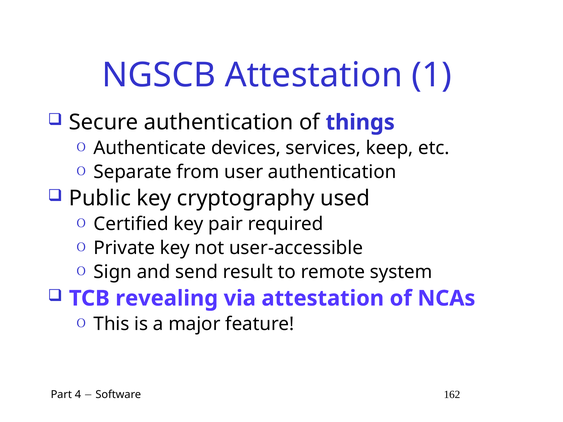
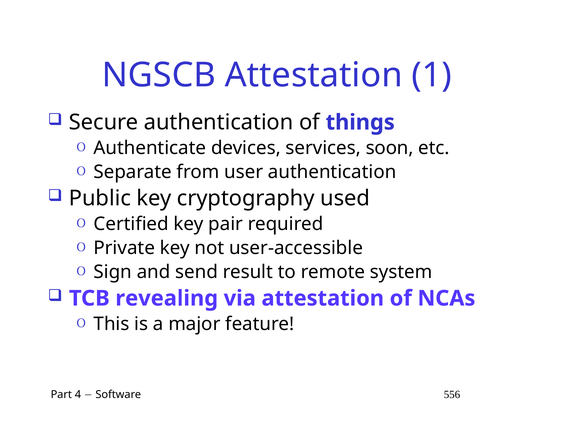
keep: keep -> soon (390, 148)
162: 162 -> 556 (452, 395)
